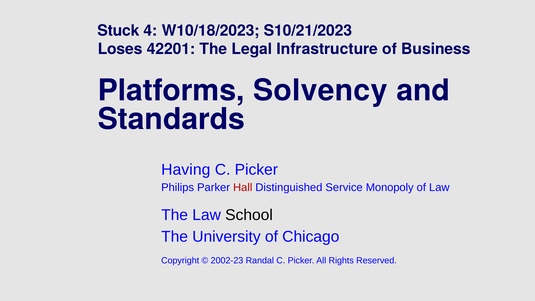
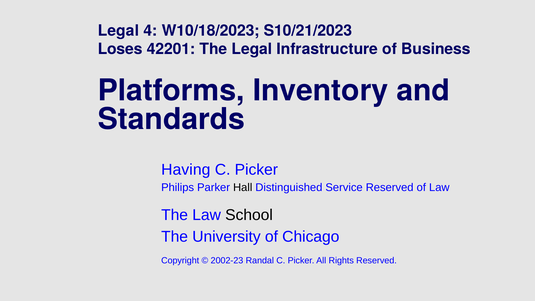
Stuck: Stuck -> Legal (118, 31)
Solvency: Solvency -> Inventory (320, 90)
Hall colour: red -> black (243, 188)
Service Monopoly: Monopoly -> Reserved (390, 188)
